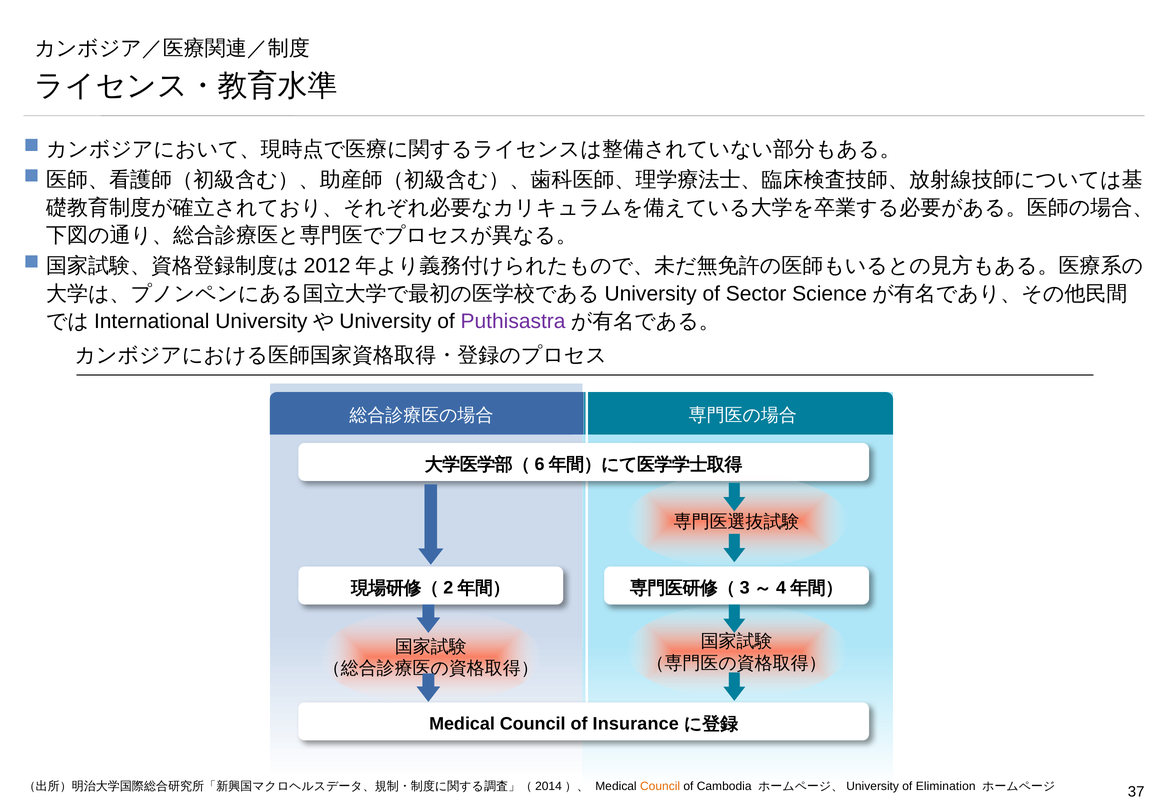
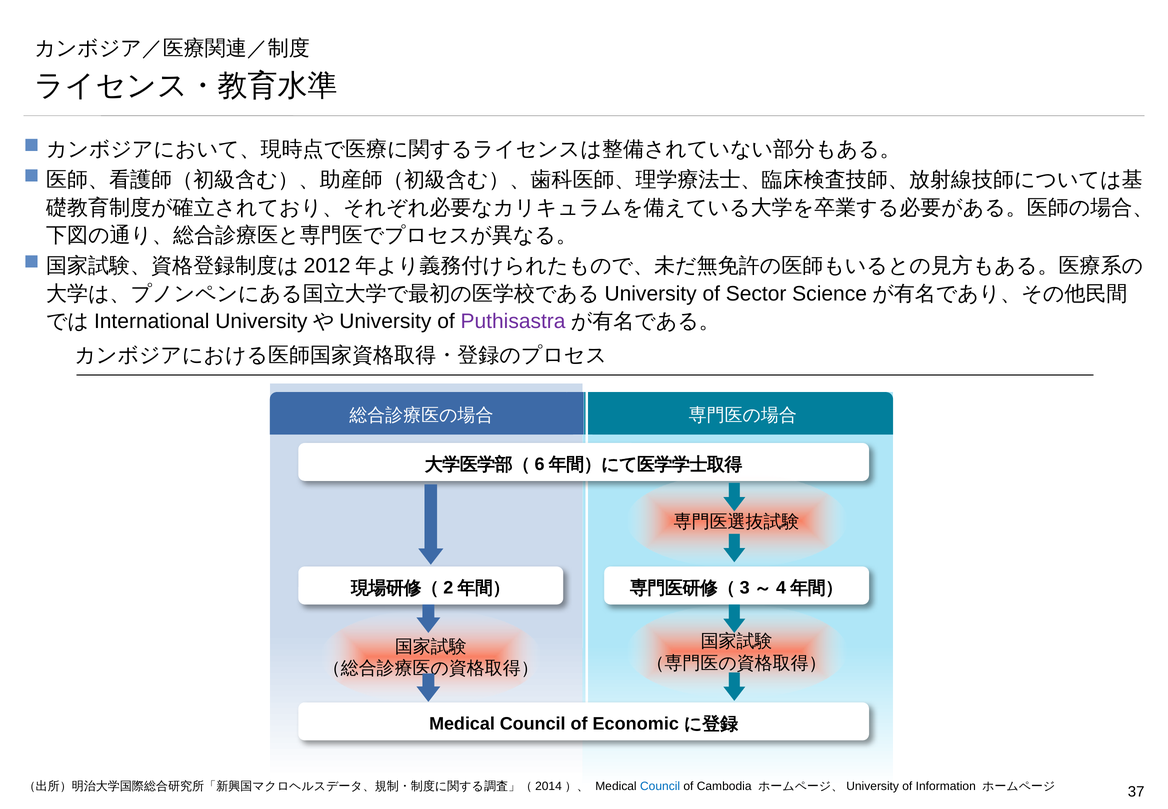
Insurance: Insurance -> Economic (636, 723)
Council colour: orange -> blue (660, 786)
Elimination: Elimination -> Information (946, 786)
